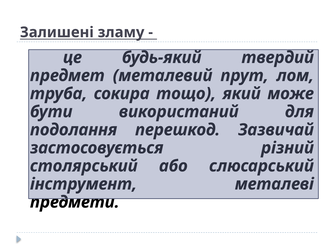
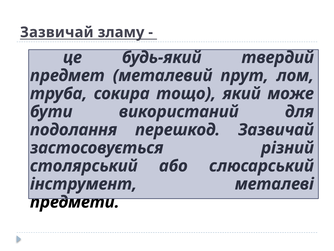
Залишені: Залишені -> Зазвичай (57, 32)
